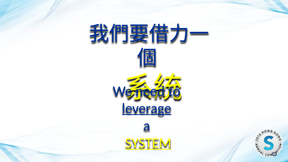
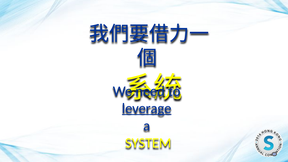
SYSTEM underline: present -> none (148, 143)
